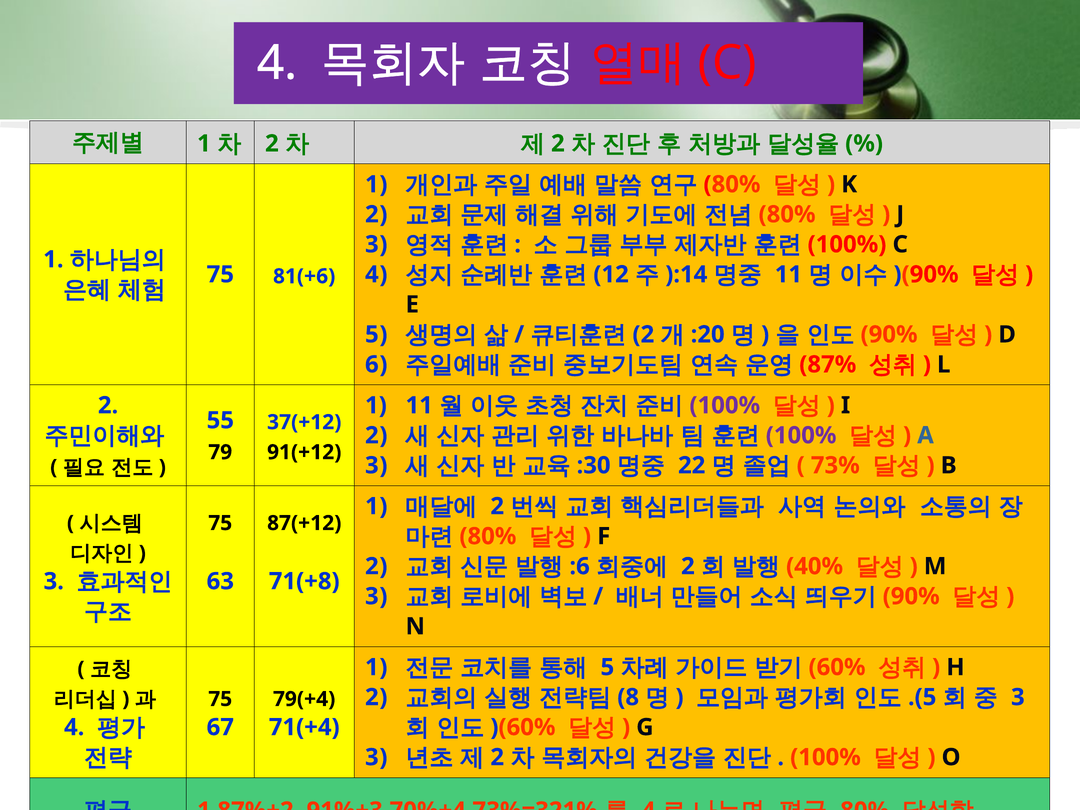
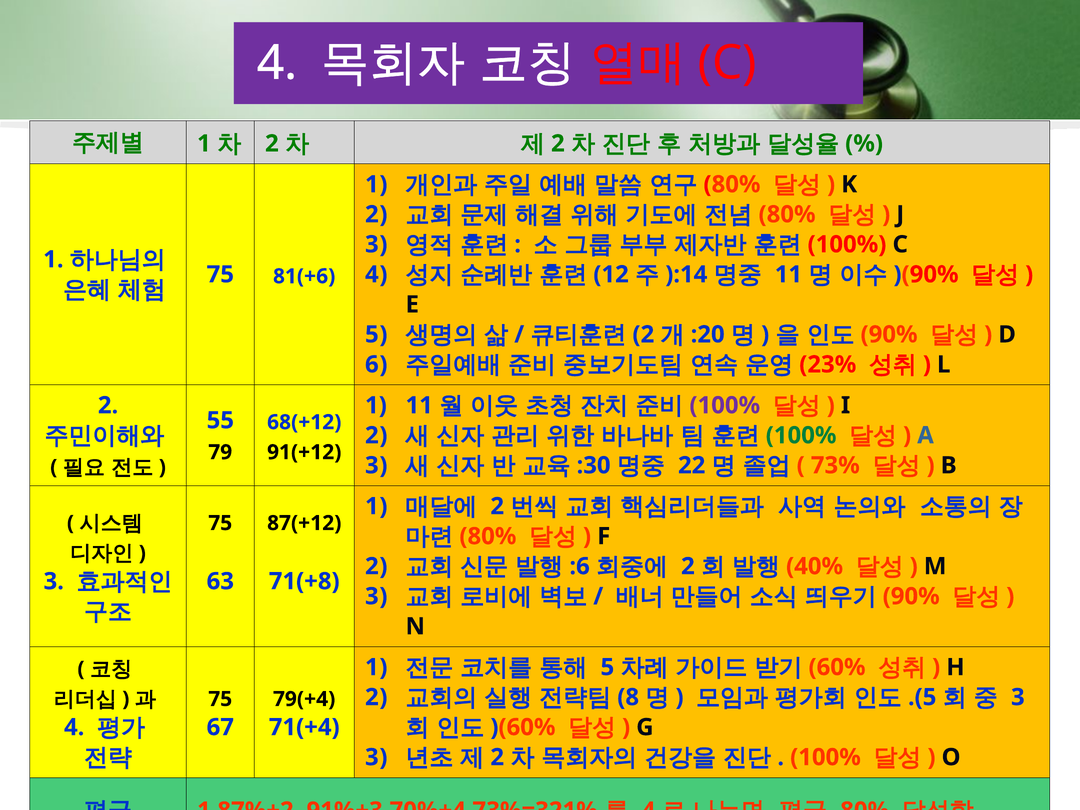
87%: 87% -> 23% (828, 365)
37(+12: 37(+12 -> 68(+12 (304, 422)
100% colour: purple -> green (801, 435)
